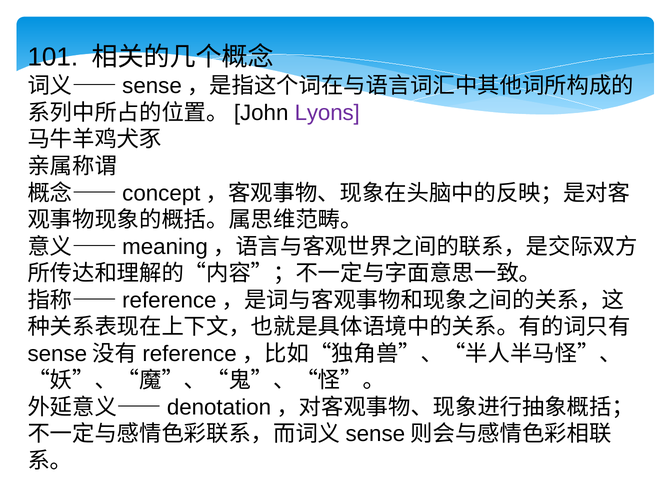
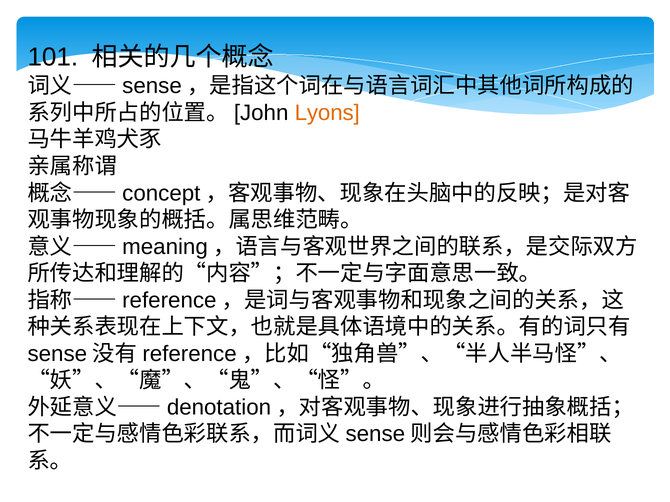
Lyons colour: purple -> orange (327, 113)
